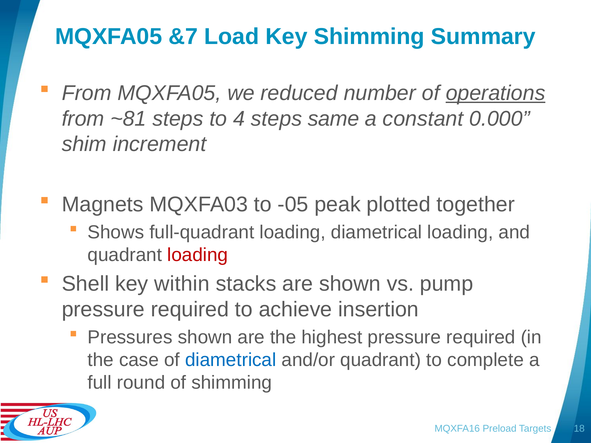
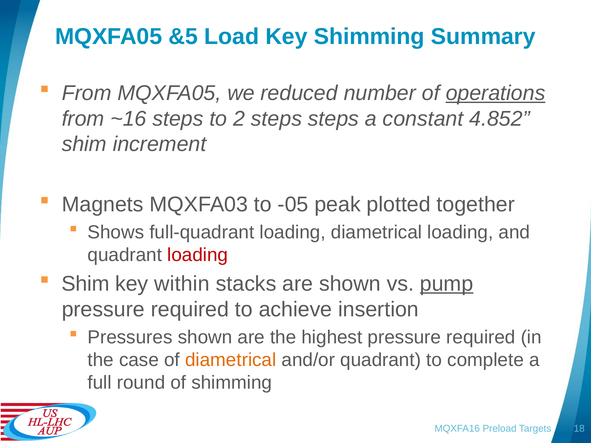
&7: &7 -> &5 (183, 36)
~81: ~81 -> ~16 (128, 119)
4: 4 -> 2 (239, 119)
steps same: same -> steps (333, 119)
0.000: 0.000 -> 4.852 (500, 119)
Shell: Shell -> Shim (86, 284)
pump underline: none -> present (447, 284)
diametrical colour: blue -> orange (231, 360)
